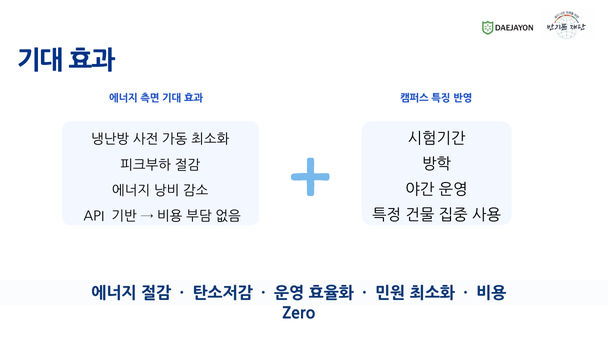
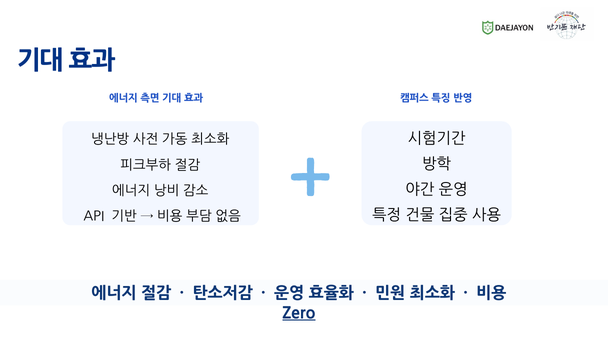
Zero underline: none -> present (299, 313)
